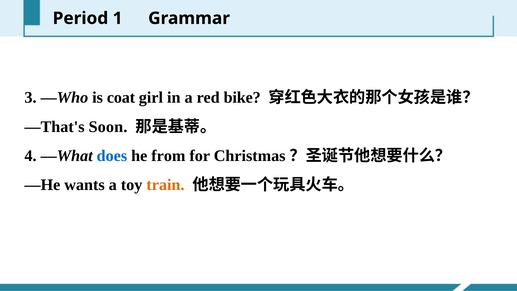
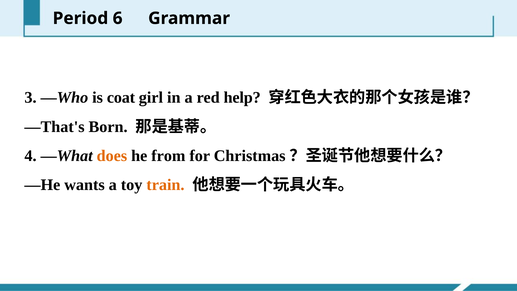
1: 1 -> 6 (118, 18)
bike: bike -> help (242, 98)
Soon: Soon -> Born (108, 127)
does colour: blue -> orange (112, 156)
